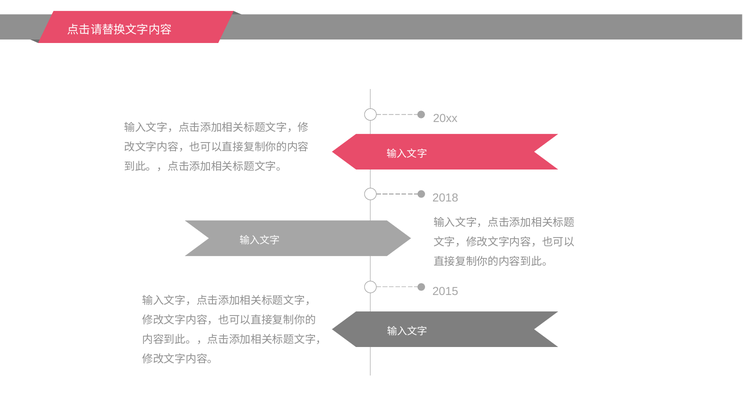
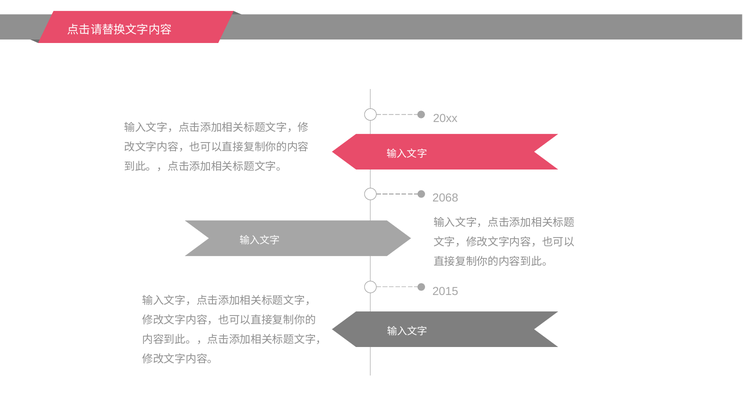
2018: 2018 -> 2068 (445, 198)
